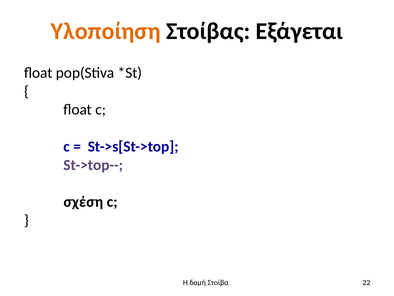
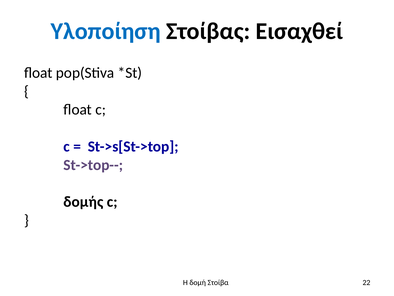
Υλοποίηση colour: orange -> blue (106, 31)
Εξάγεται: Εξάγεται -> Εισαχθεί (299, 31)
σχέση: σχέση -> δομής (83, 201)
